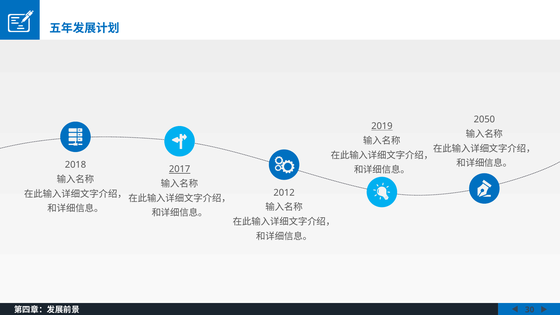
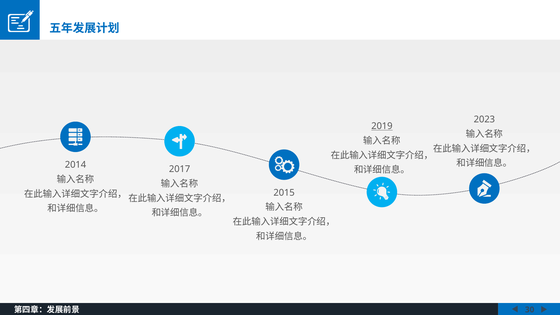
2050: 2050 -> 2023 (484, 120)
2018: 2018 -> 2014 (75, 165)
2017 underline: present -> none (180, 169)
2012: 2012 -> 2015 (284, 193)
